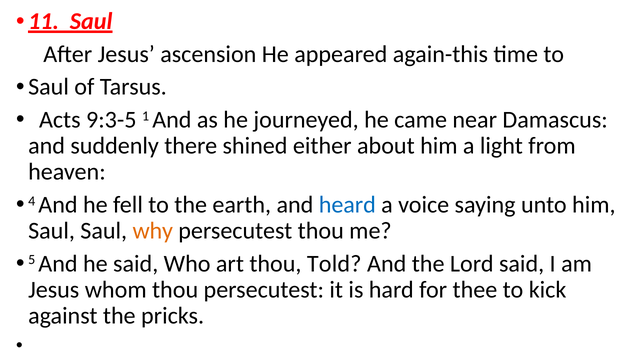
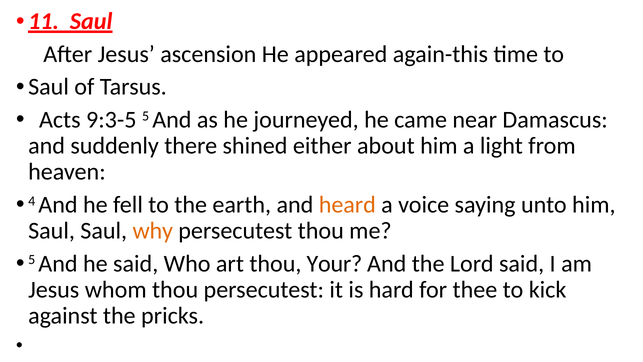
9:3-5 1: 1 -> 5 (146, 116)
heard colour: blue -> orange (347, 205)
Told: Told -> Your (334, 263)
